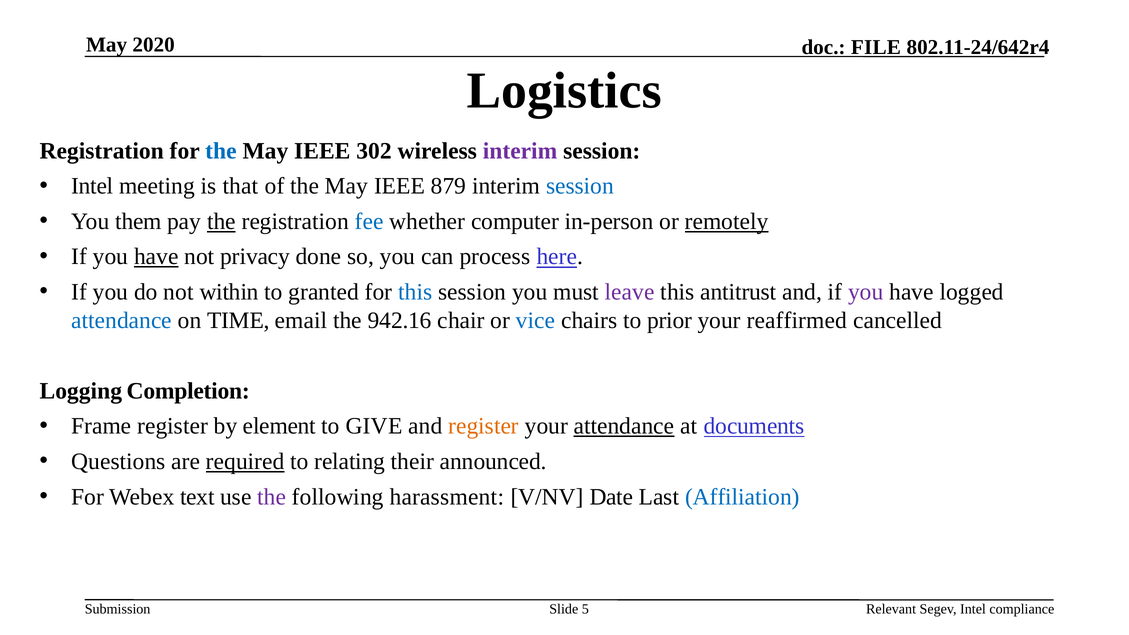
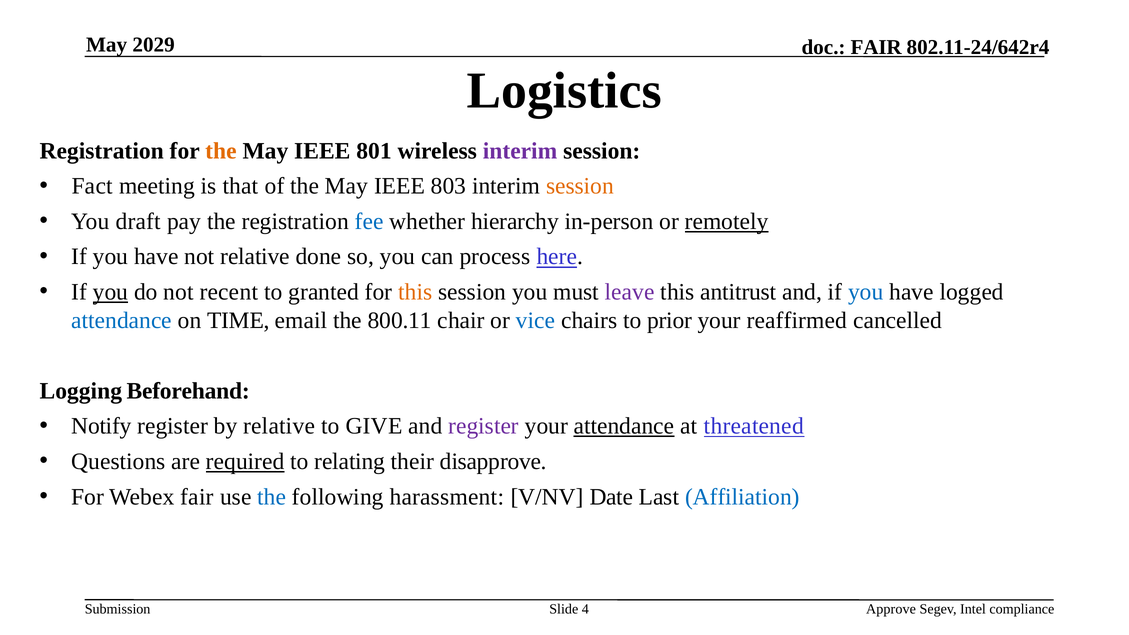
2020: 2020 -> 2029 (154, 45)
FILE: FILE -> FAIR (876, 47)
the colour: blue -> orange (221, 151)
302: 302 -> 801 (374, 151)
Intel: Intel -> Fact (92, 186)
879: 879 -> 803 (448, 186)
session colour: blue -> orange (580, 186)
them: them -> draft (138, 221)
the underline: present -> none (221, 221)
computer: computer -> hierarchy (515, 221)
have underline: present -> none (156, 257)
not privacy: privacy -> relative (255, 257)
you underline: none -> present (110, 292)
within: within -> recent (229, 292)
this colour: blue -> orange (415, 292)
you colour: purple -> blue (866, 292)
942.16: 942.16 -> 800.11 (400, 320)
Completion: Completion -> Beforehand (188, 391)
Frame: Frame -> Notify (102, 426)
by element: element -> relative (279, 426)
register colour: orange -> purple (484, 426)
documents: documents -> threatened (754, 426)
announced: announced -> disapprove (493, 462)
Webex text: text -> fair (197, 497)
the colour: purple -> blue (272, 497)
5: 5 -> 4 (585, 609)
Relevant: Relevant -> Approve (891, 609)
